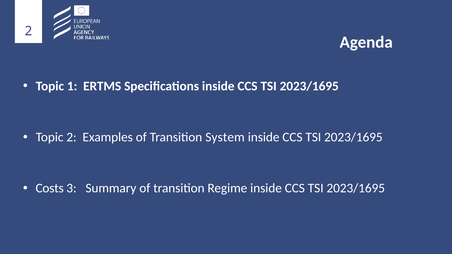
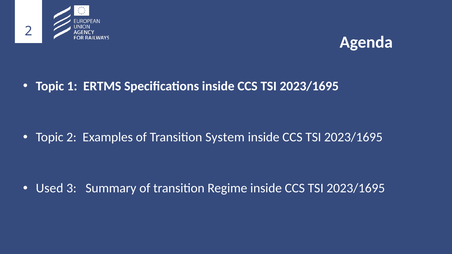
Costs: Costs -> Used (50, 188)
